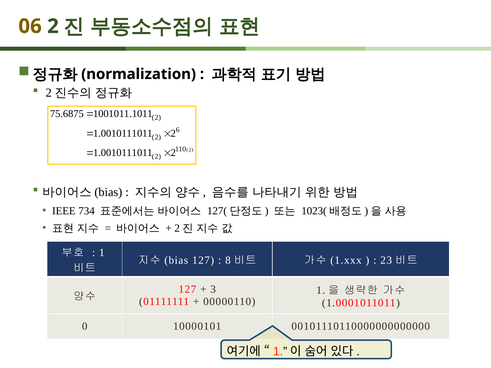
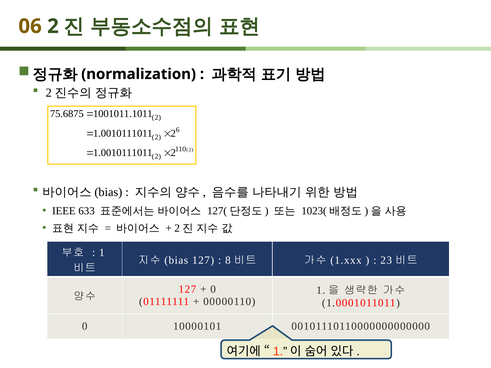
734: 734 -> 633 (87, 211)
3: 3 -> 0 (213, 289)
